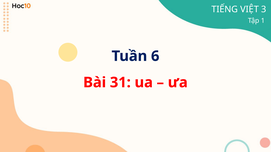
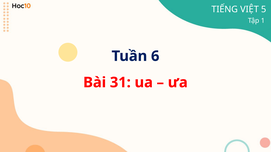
3: 3 -> 5 (264, 9)
